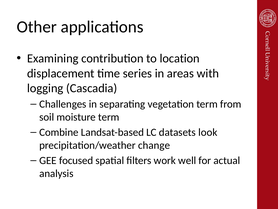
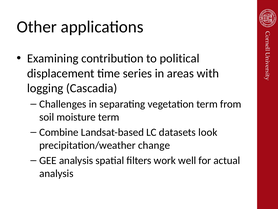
location: location -> political (180, 58)
GEE focused: focused -> analysis (76, 160)
